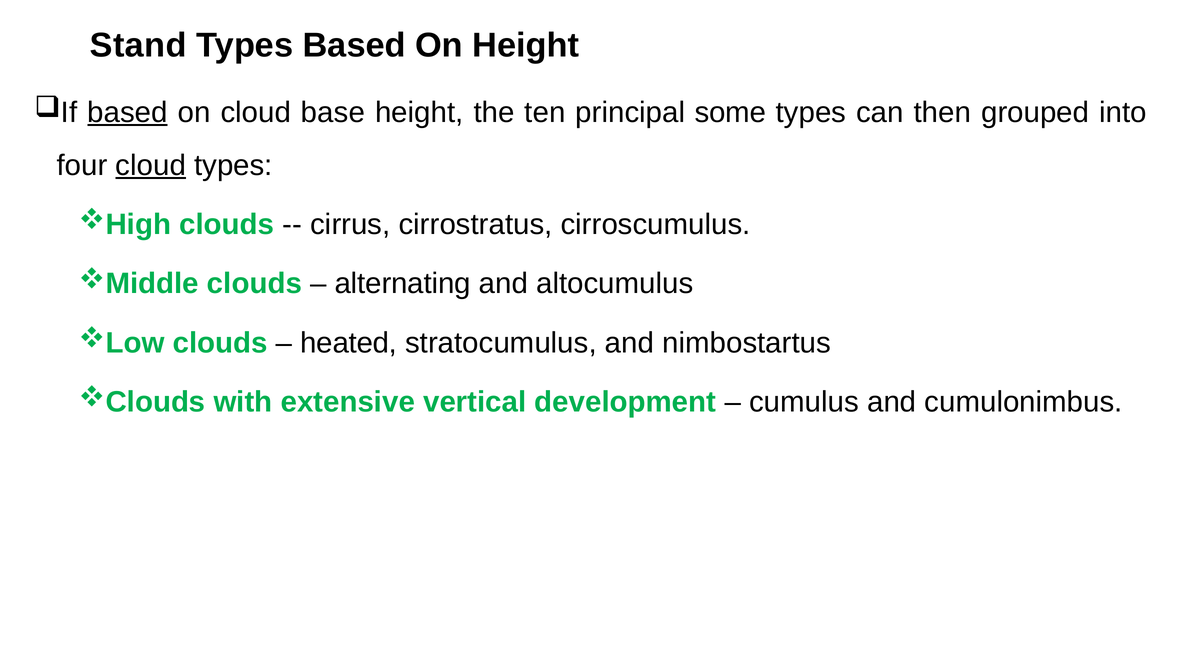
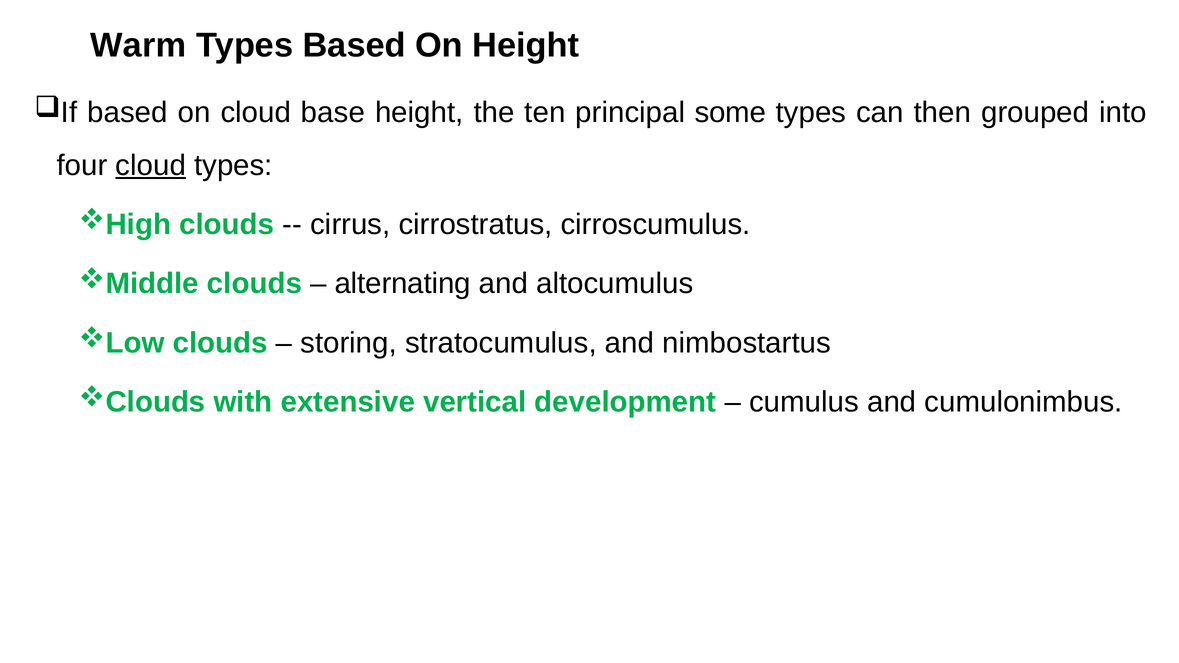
Stand: Stand -> Warm (138, 45)
based underline: present -> none (127, 112)
heated: heated -> storing (349, 343)
